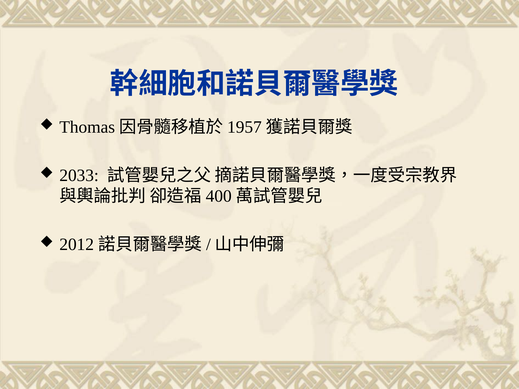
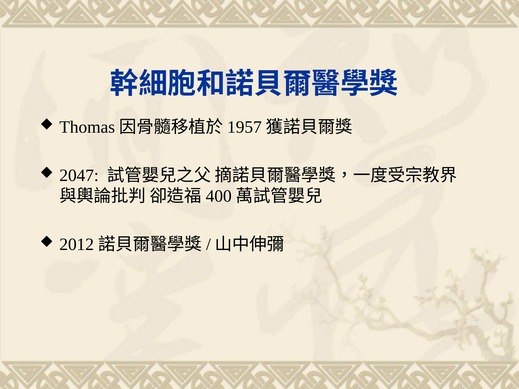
2033: 2033 -> 2047 (79, 176)
